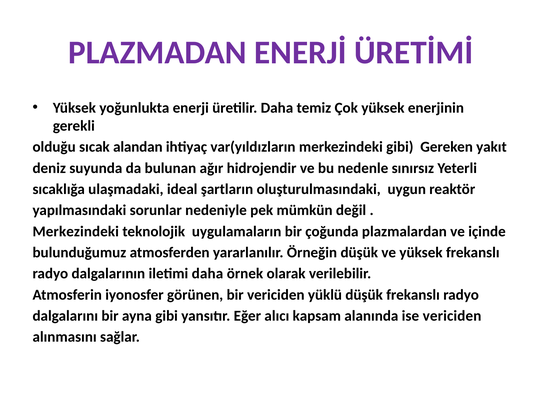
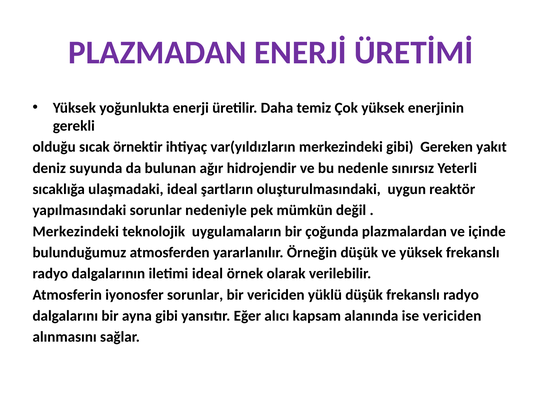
alandan: alandan -> örnektir (138, 147)
iletimi daha: daha -> ideal (207, 273)
iyonosfer görünen: görünen -> sorunlar (195, 294)
